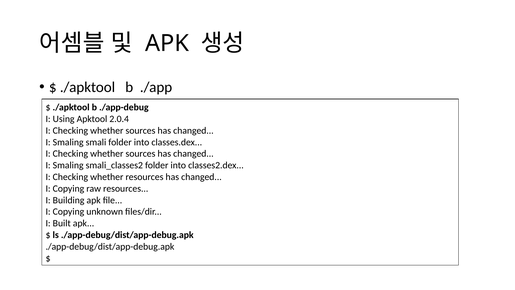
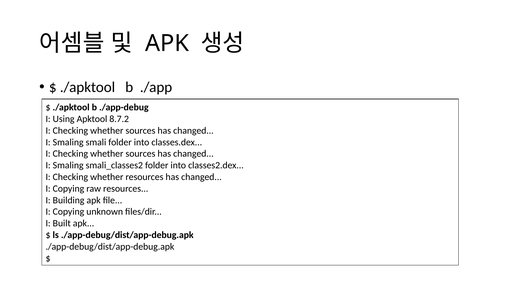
2.0.4: 2.0.4 -> 8.7.2 (119, 119)
